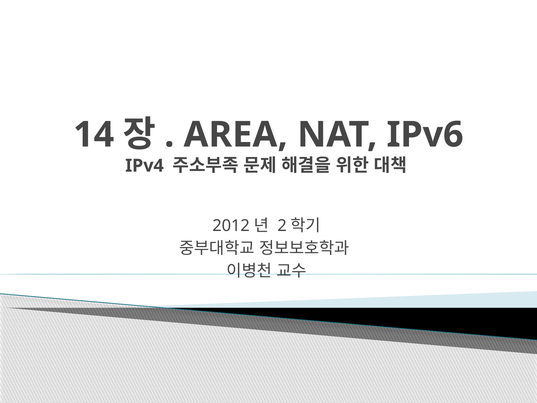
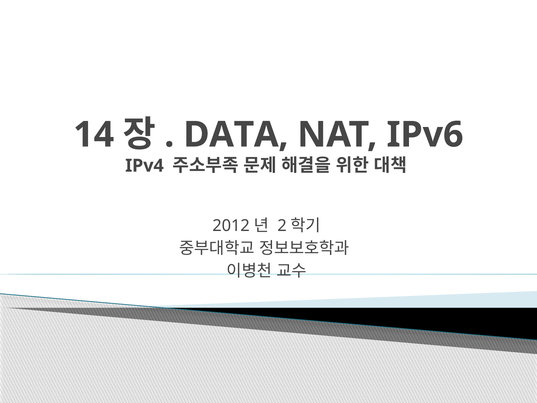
AREA: AREA -> DATA (236, 135)
